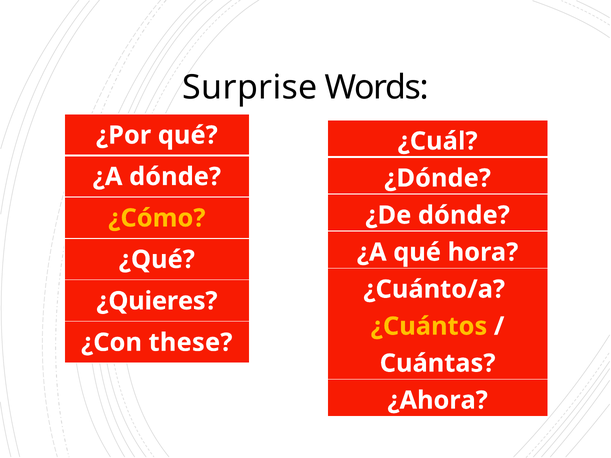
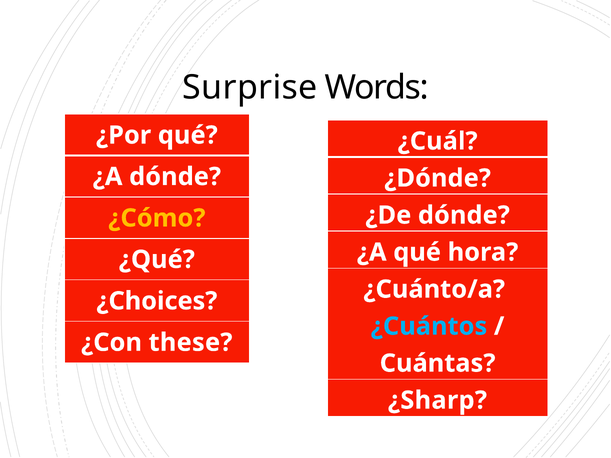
¿Quieres: ¿Quieres -> ¿Choices (157, 301)
¿Cuántos colour: yellow -> light blue (429, 326)
¿Ahora: ¿Ahora -> ¿Sharp (437, 401)
